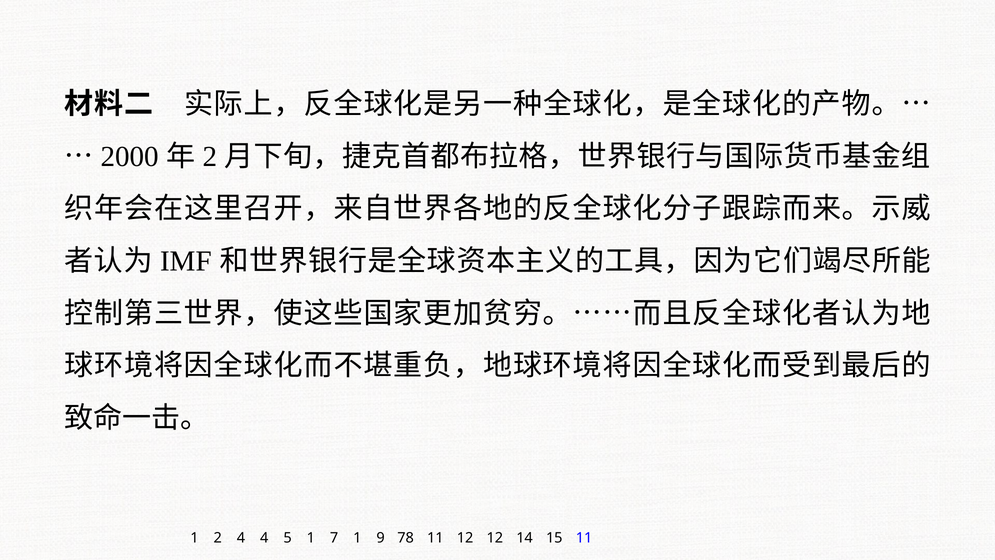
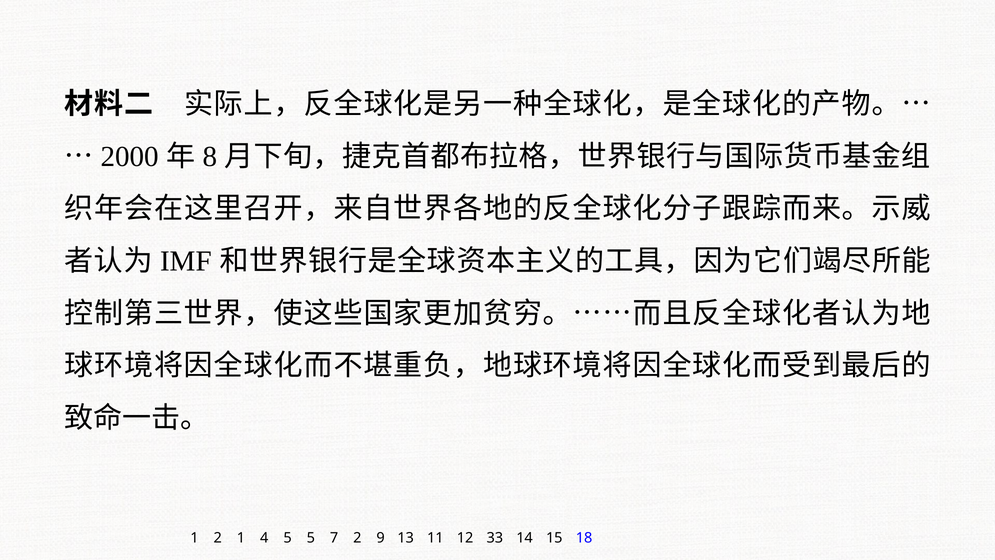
2: 2 -> 8 (210, 157)
2 4: 4 -> 1 (241, 538)
5 1: 1 -> 5 (311, 538)
7 1: 1 -> 2 (357, 538)
78: 78 -> 13 (406, 538)
12 12: 12 -> 33 (495, 538)
15 11: 11 -> 18 (584, 538)
